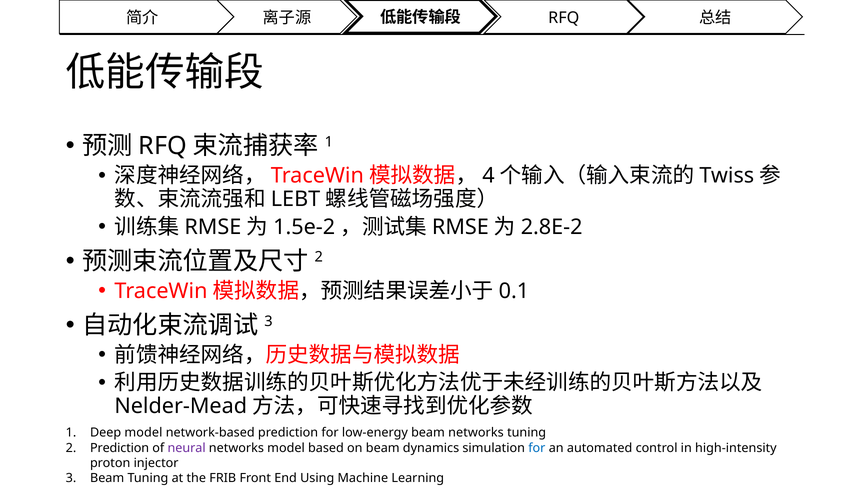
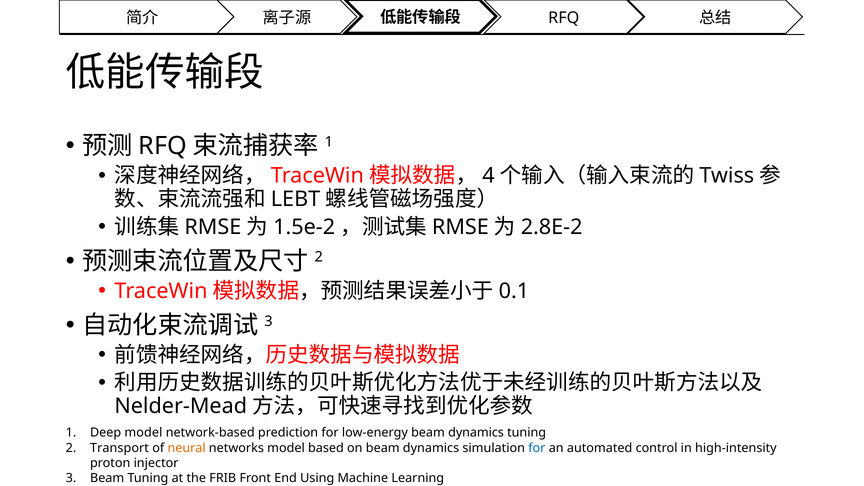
low-energy beam networks: networks -> dynamics (476, 433)
Prediction: Prediction -> Transport (119, 448)
neural colour: purple -> orange (187, 448)
